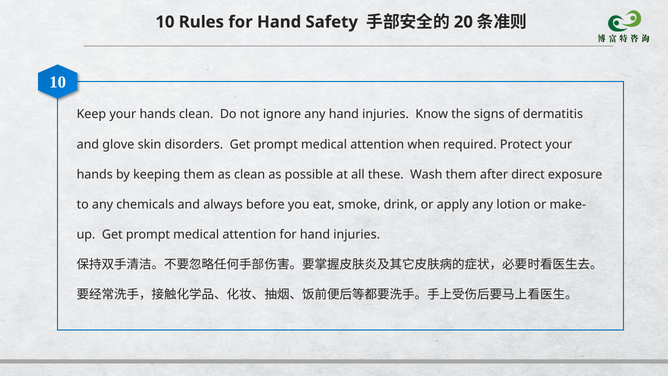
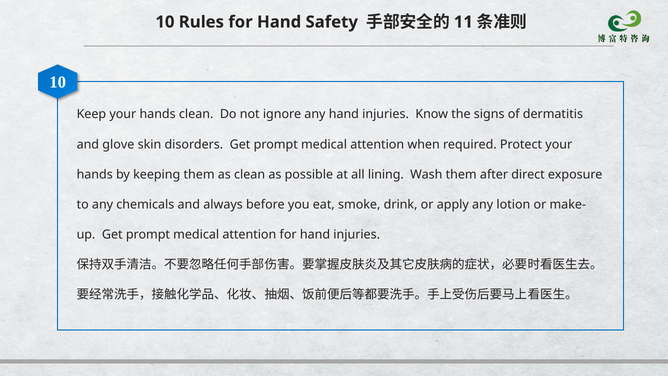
20: 20 -> 11 (463, 22)
these: these -> lining (386, 174)
